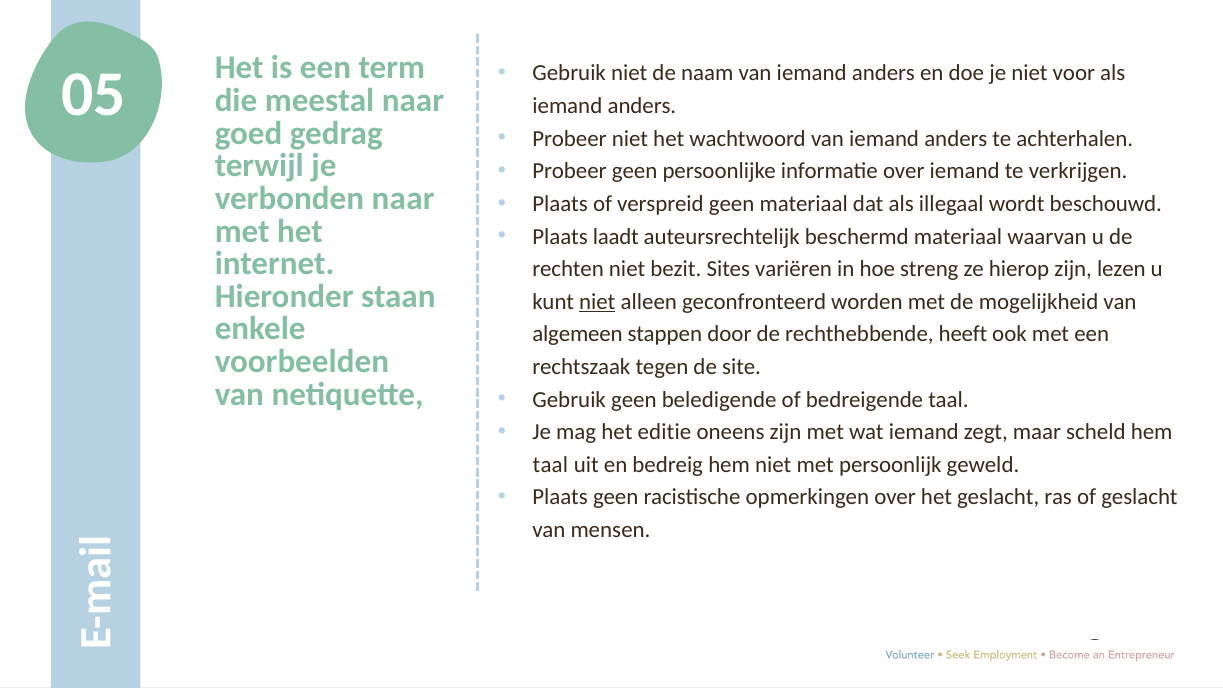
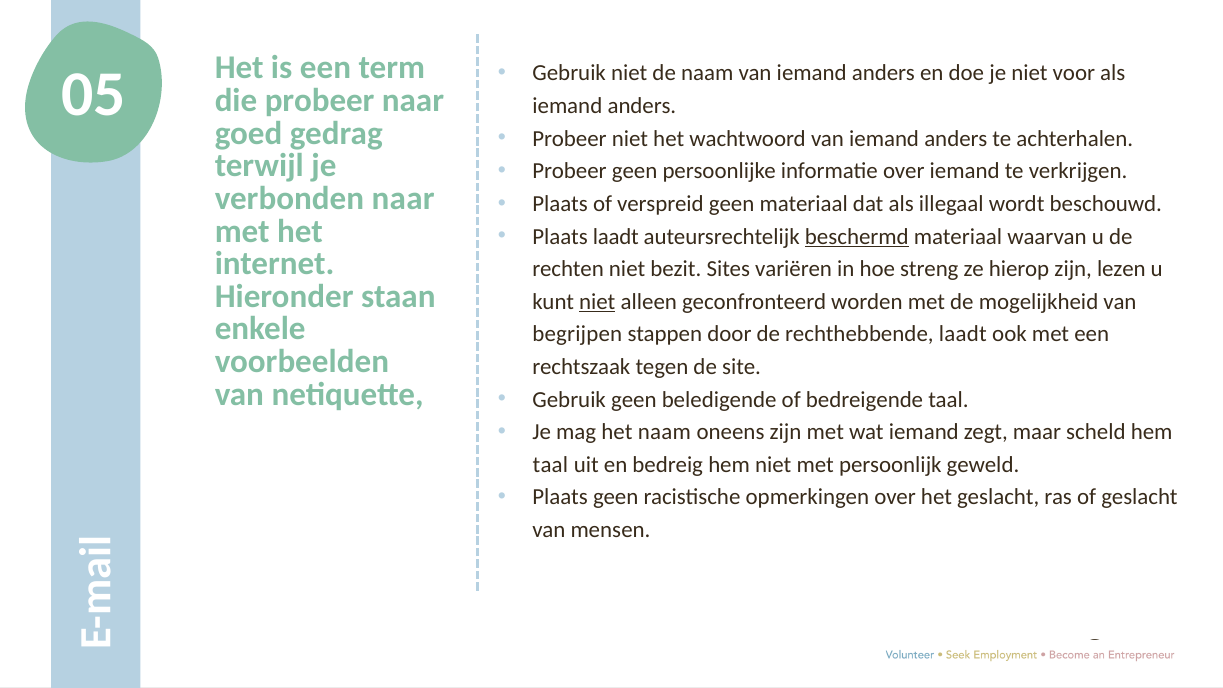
die meestal: meestal -> probeer (320, 101)
beschermd underline: none -> present (857, 236)
algemeen: algemeen -> begrijpen (577, 334)
rechthebbende heeft: heeft -> laadt (963, 334)
het editie: editie -> naam (664, 432)
